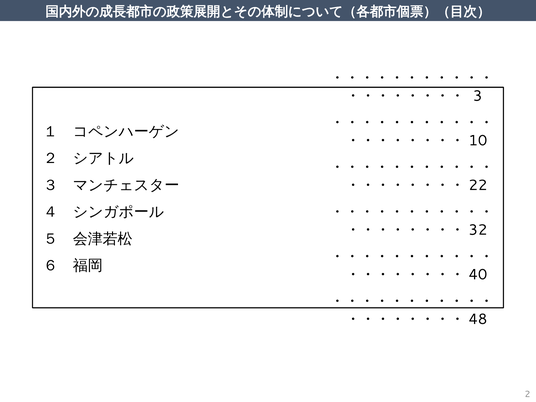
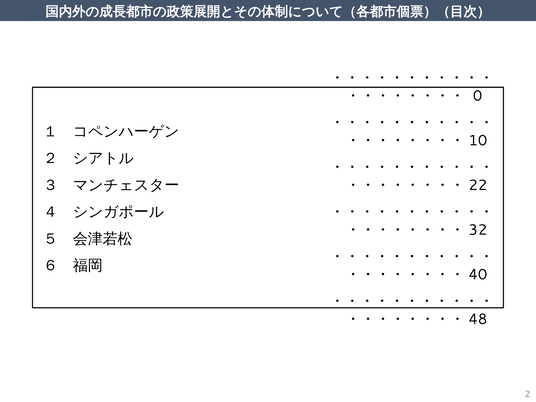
3: 3 -> 0 (478, 96)
